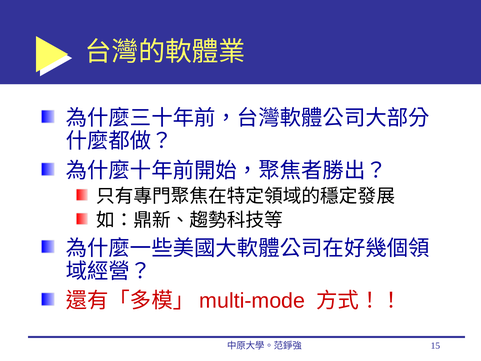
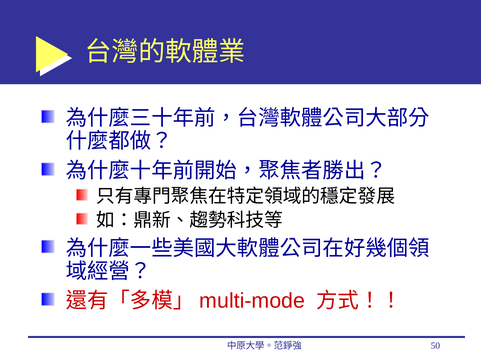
15: 15 -> 50 (435, 345)
